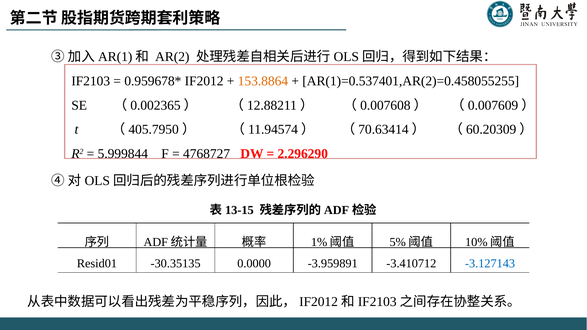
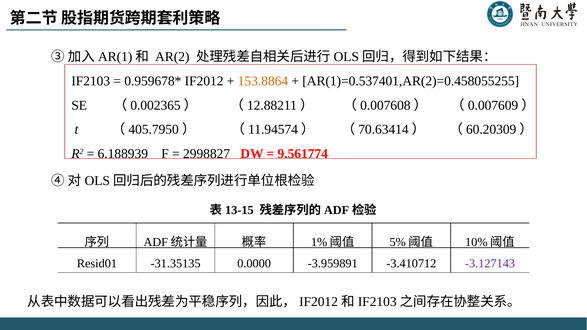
5.999844: 5.999844 -> 6.188939 (123, 154)
4768727: 4768727 -> 2998827 (207, 154)
2.296290: 2.296290 -> 9.561774 (303, 154)
-30.35135: -30.35135 -> -31.35135 (176, 264)
-3.127143 colour: blue -> purple (490, 264)
